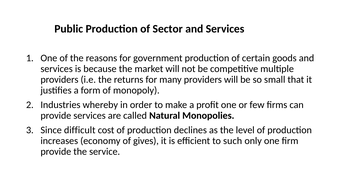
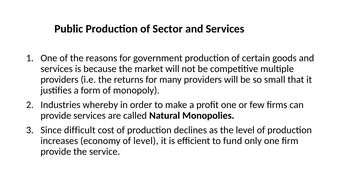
of gives: gives -> level (146, 140)
such: such -> fund (233, 140)
